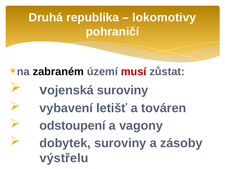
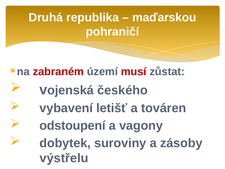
lokomotivy: lokomotivy -> maďarskou (164, 17)
zabraném colour: black -> red (58, 72)
suroviny: suroviny -> českého (122, 90)
